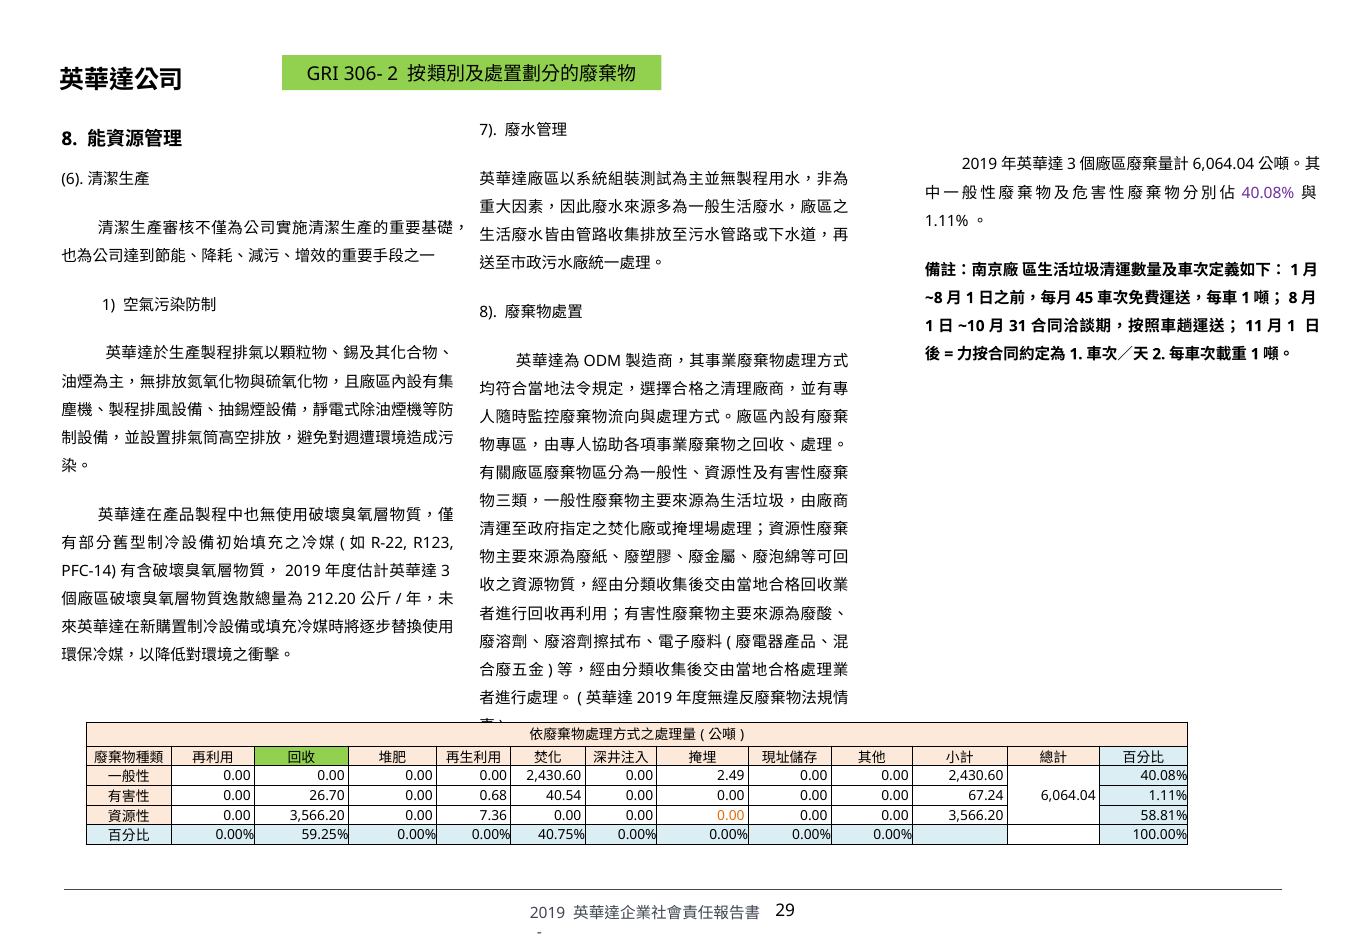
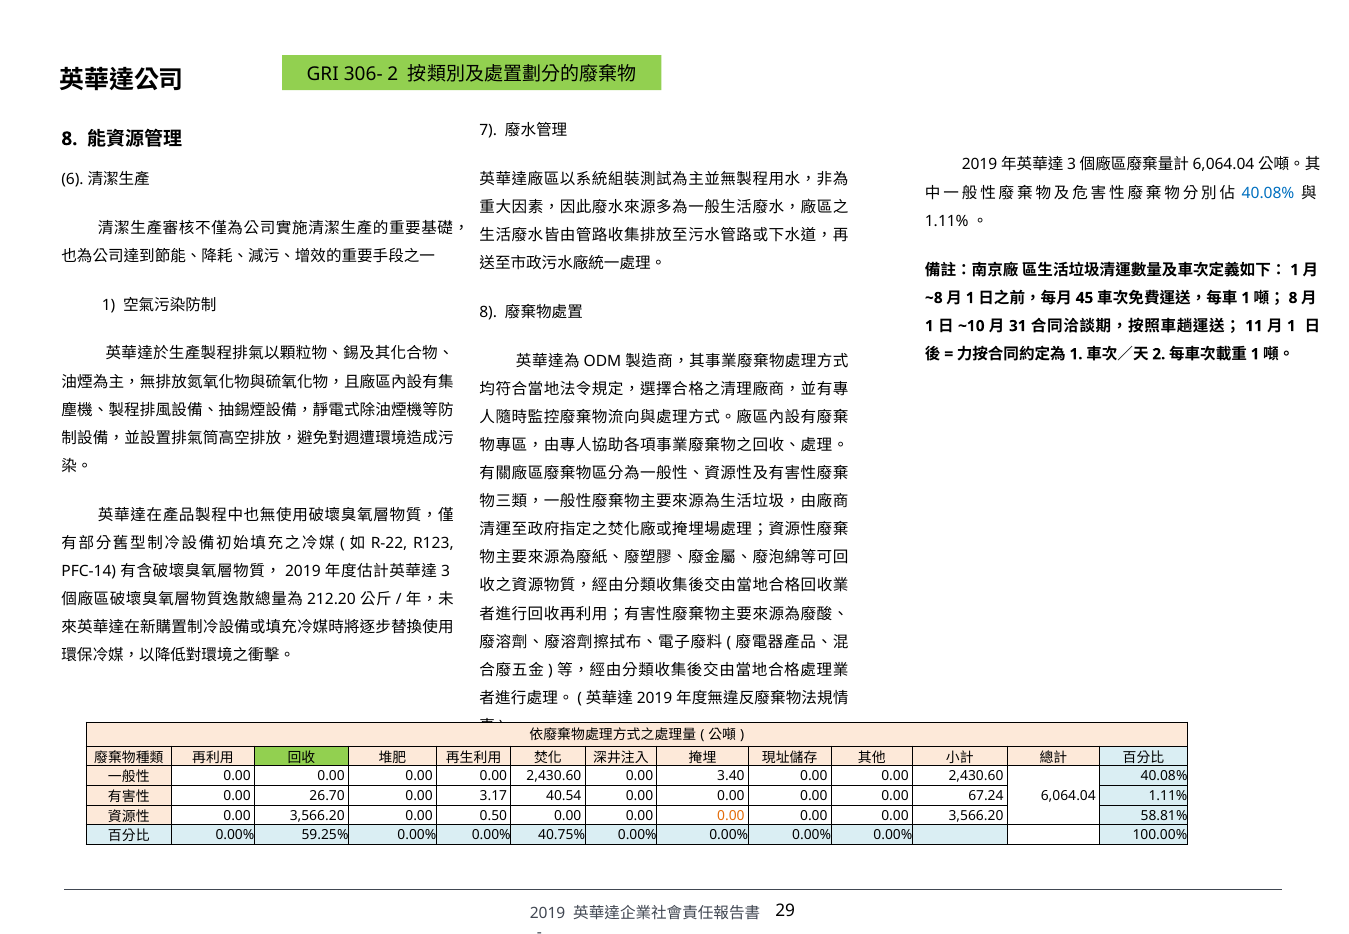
40.08% colour: purple -> blue (1268, 193)
2.49: 2.49 -> 3.40 (731, 776)
0.68: 0.68 -> 3.17 (493, 796)
7.36: 7.36 -> 0.50 (493, 815)
